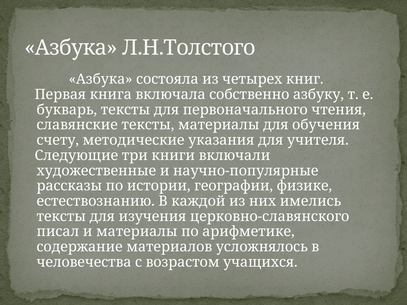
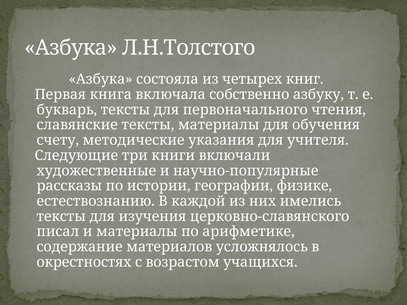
человечества: человечества -> окрестностях (84, 262)
